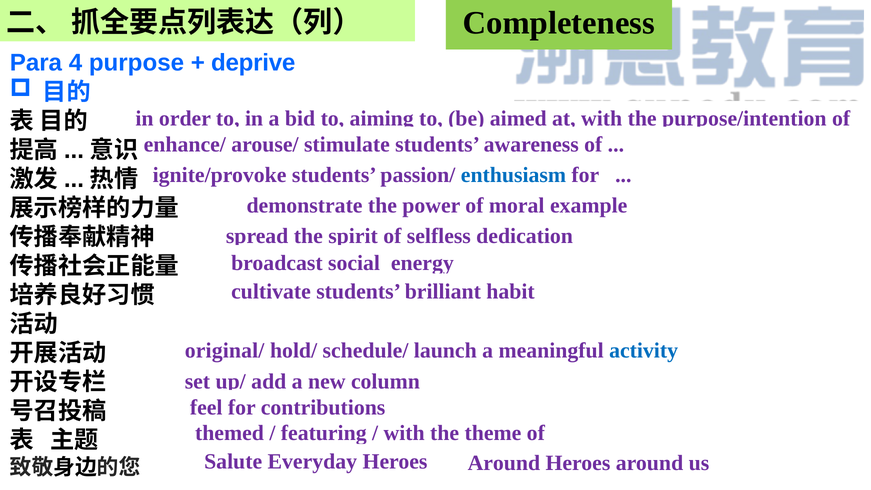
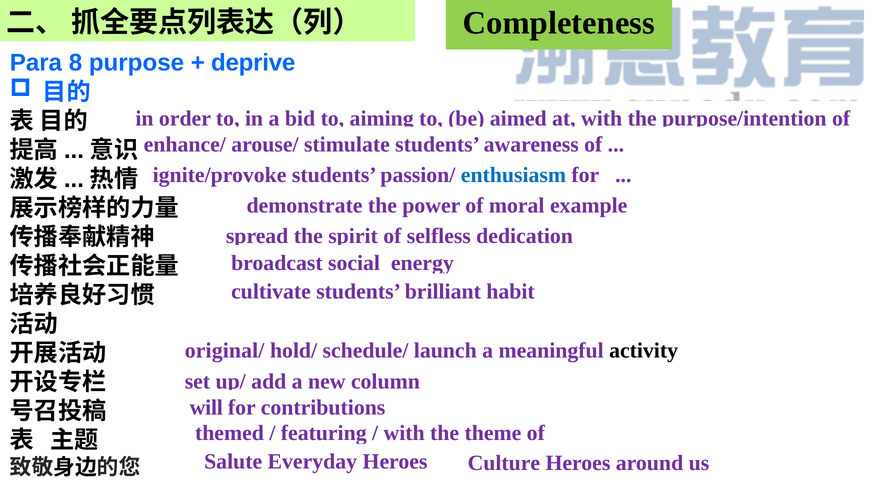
4: 4 -> 8 (76, 63)
activity colour: blue -> black (644, 350)
feel: feel -> will (206, 408)
Everyday Heroes Around: Around -> Culture (504, 463)
